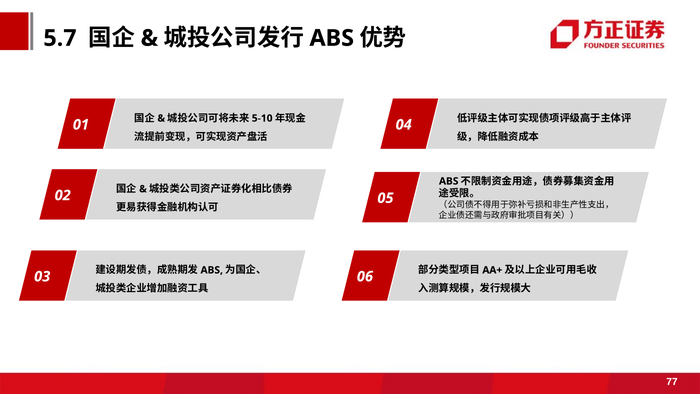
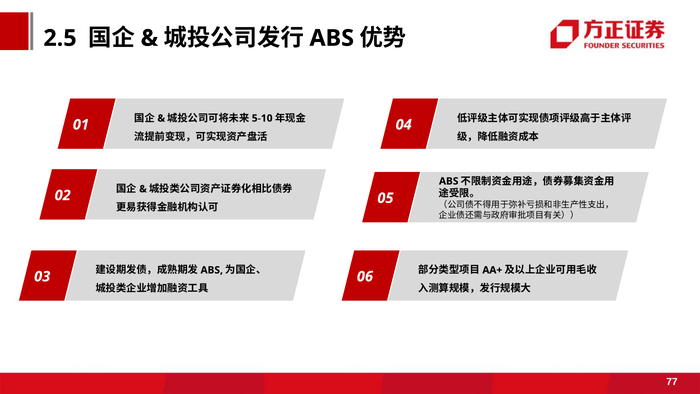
5.7: 5.7 -> 2.5 (60, 38)
